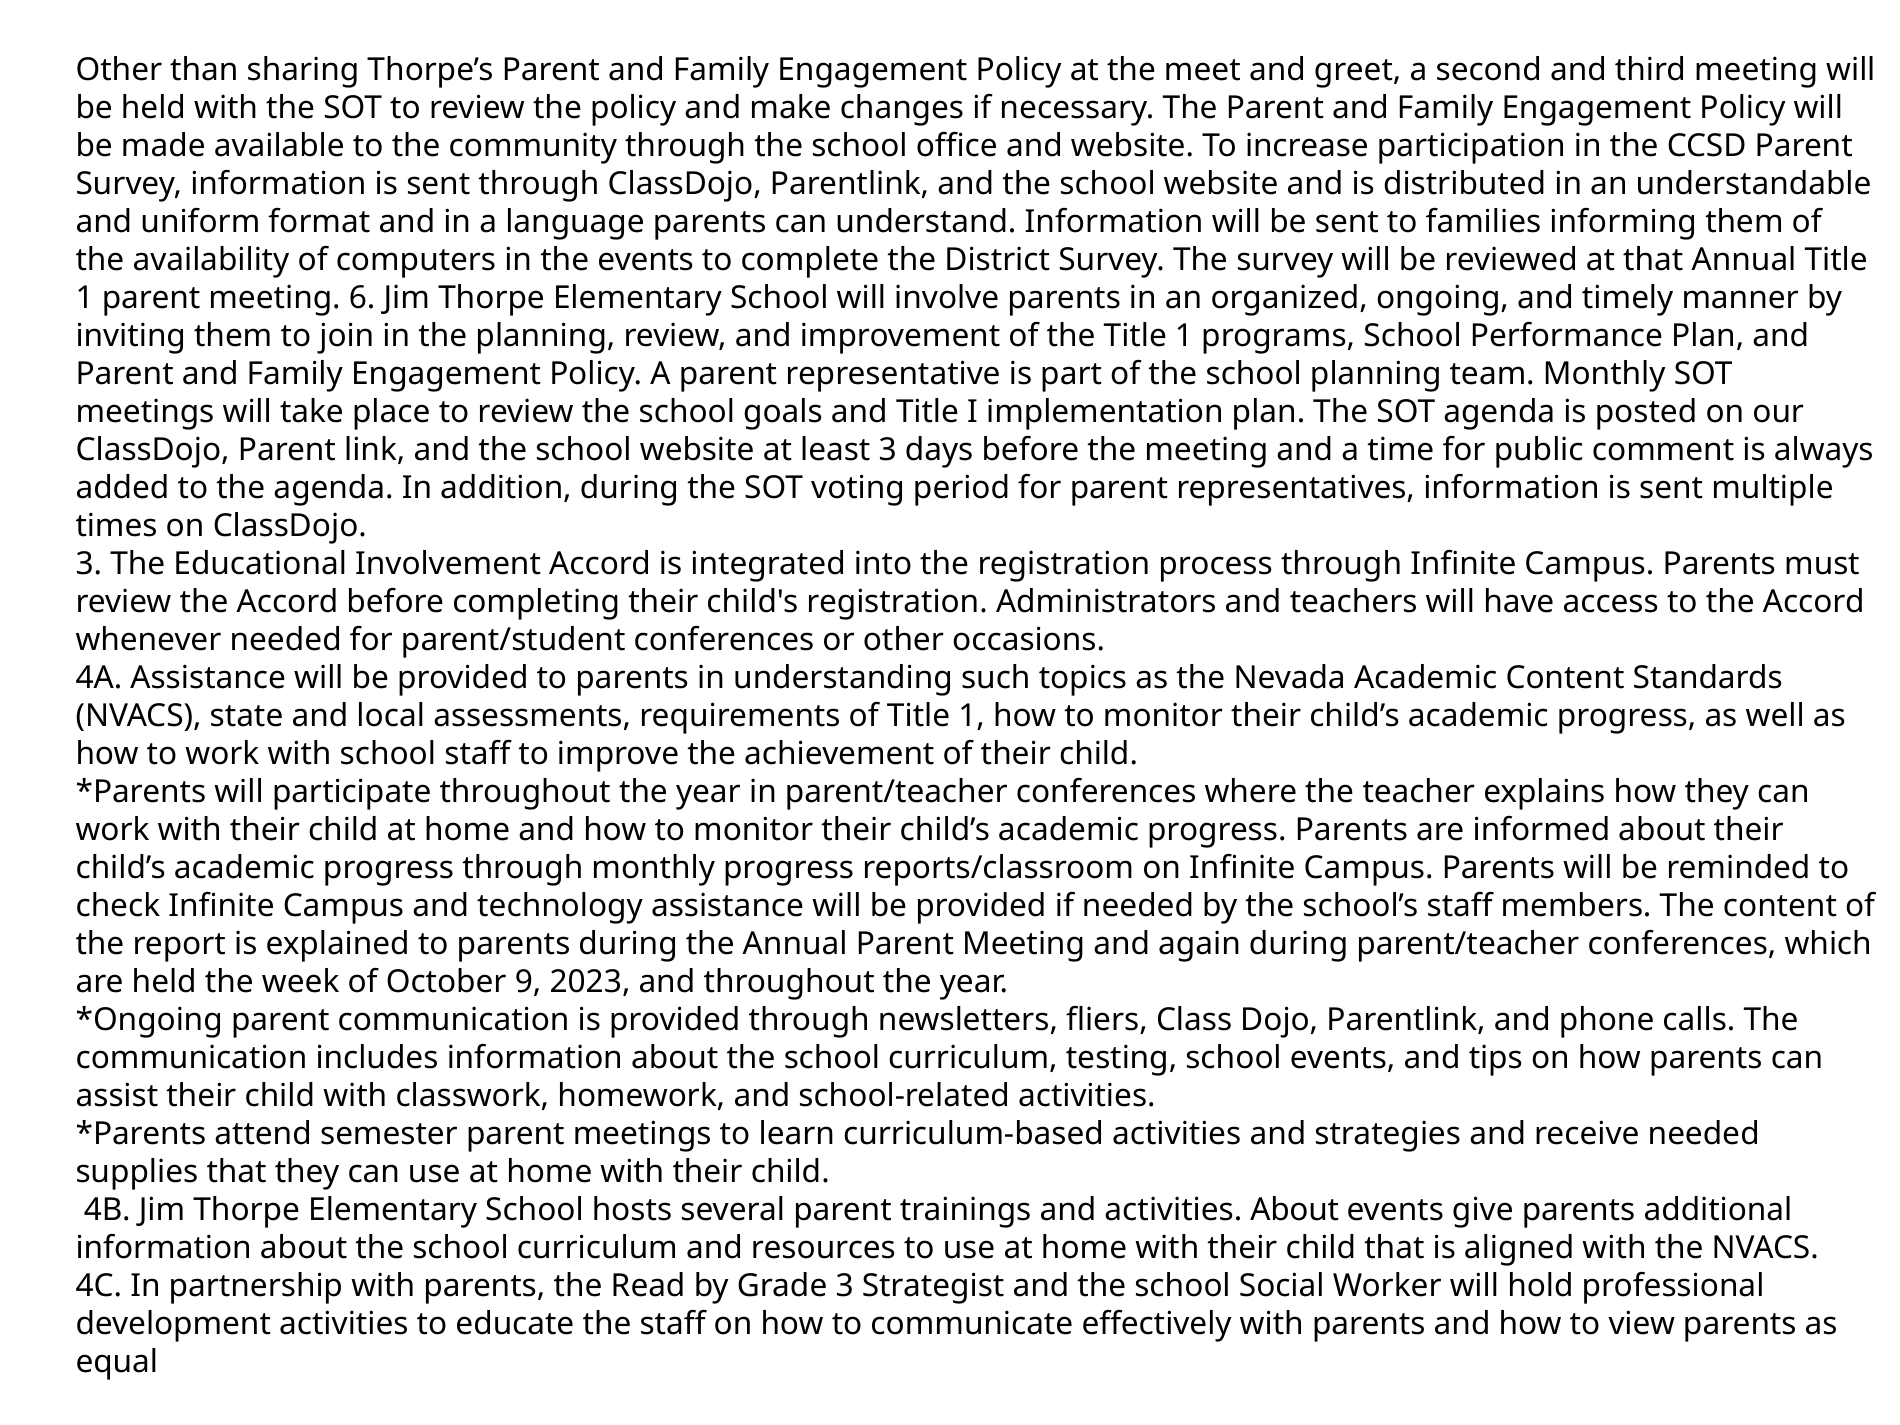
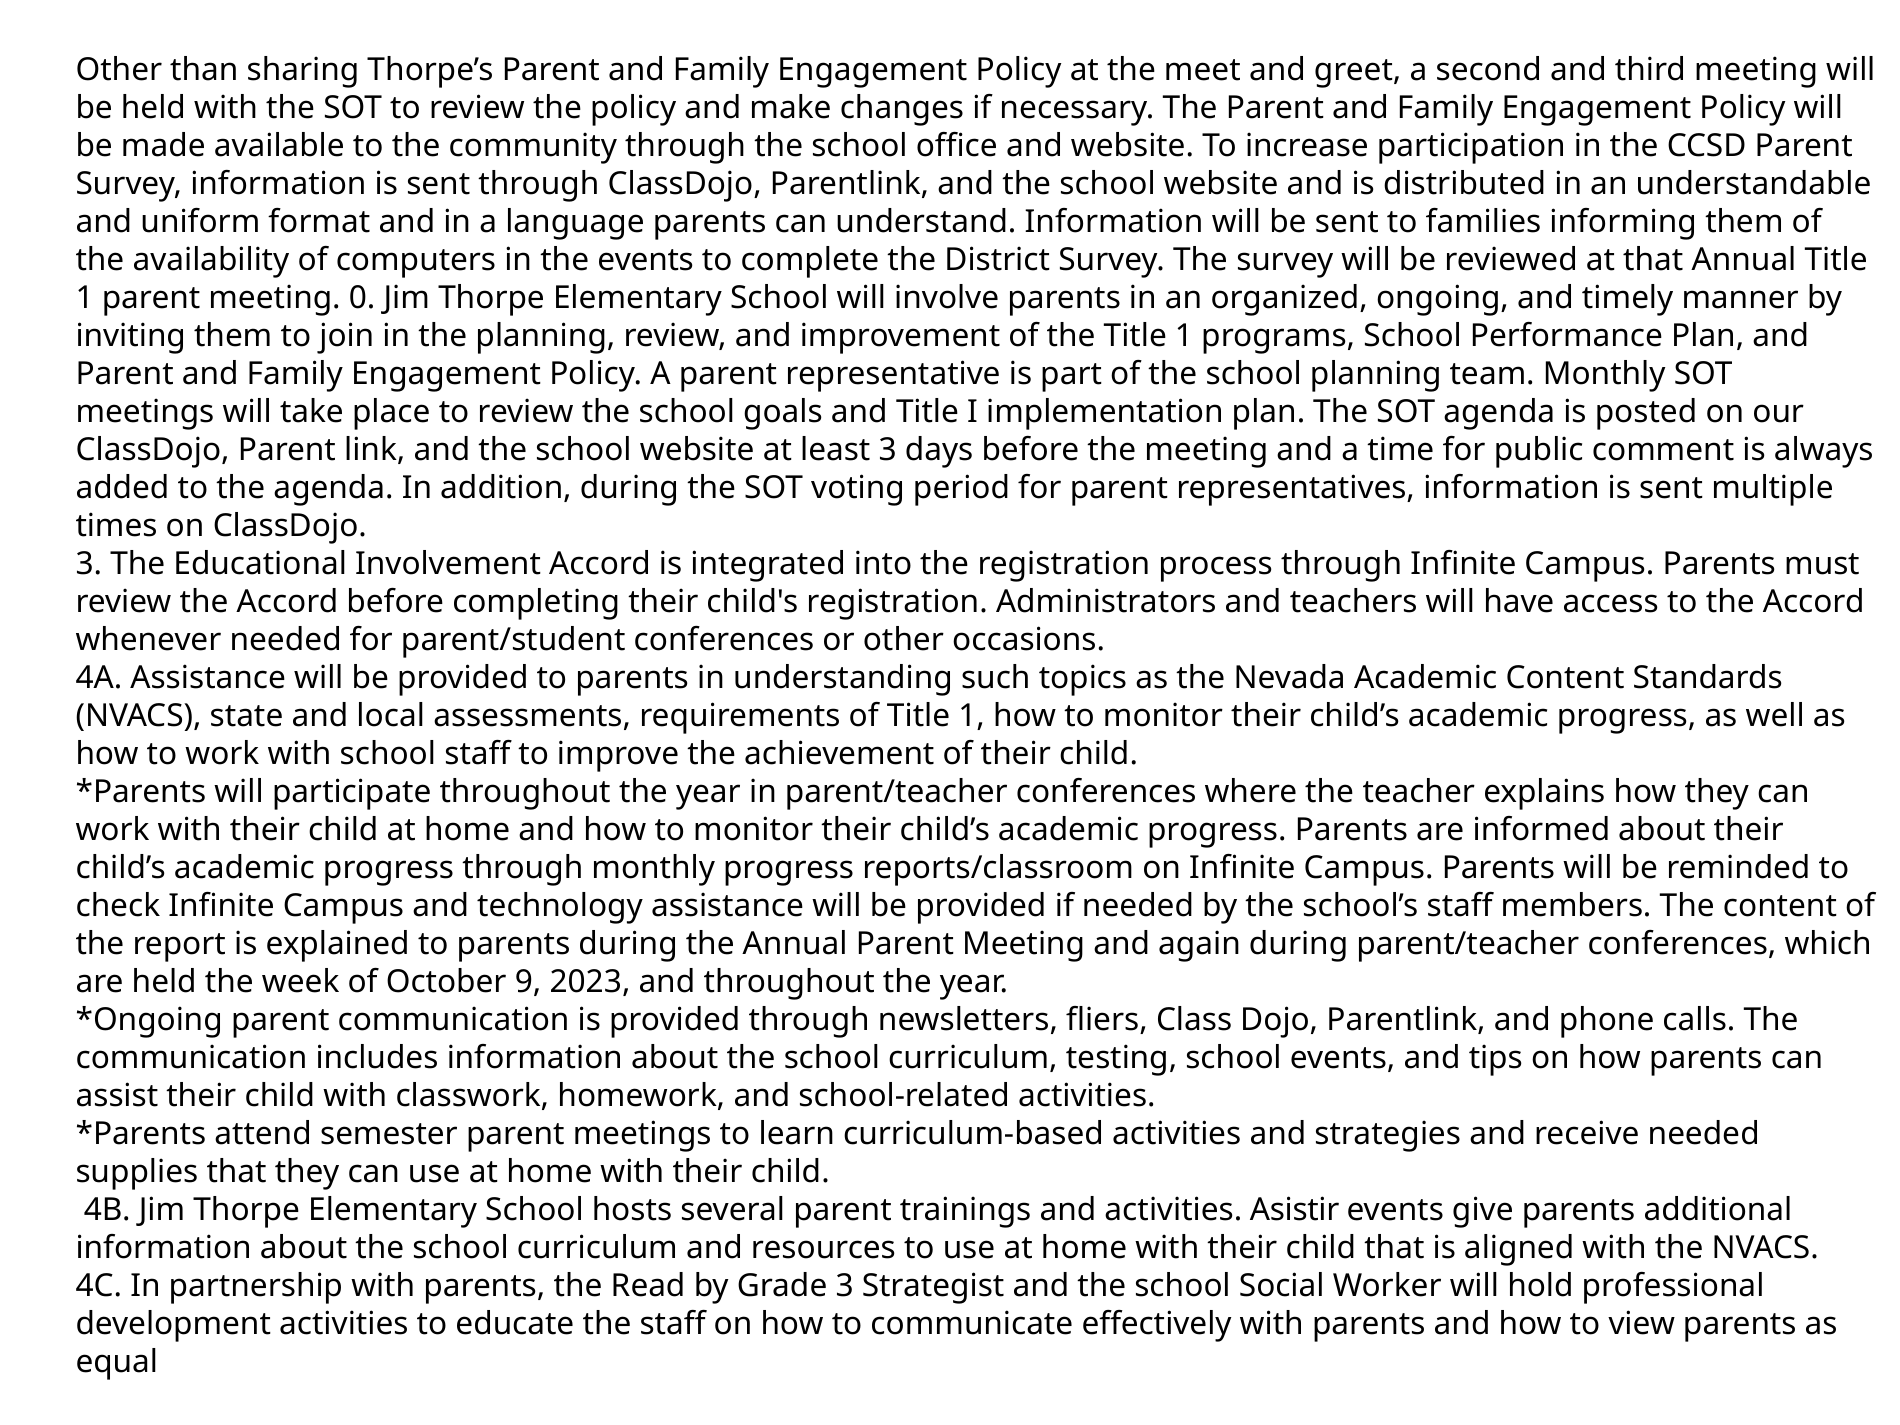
6: 6 -> 0 (362, 298)
activities About: About -> Asistir (1295, 1210)
